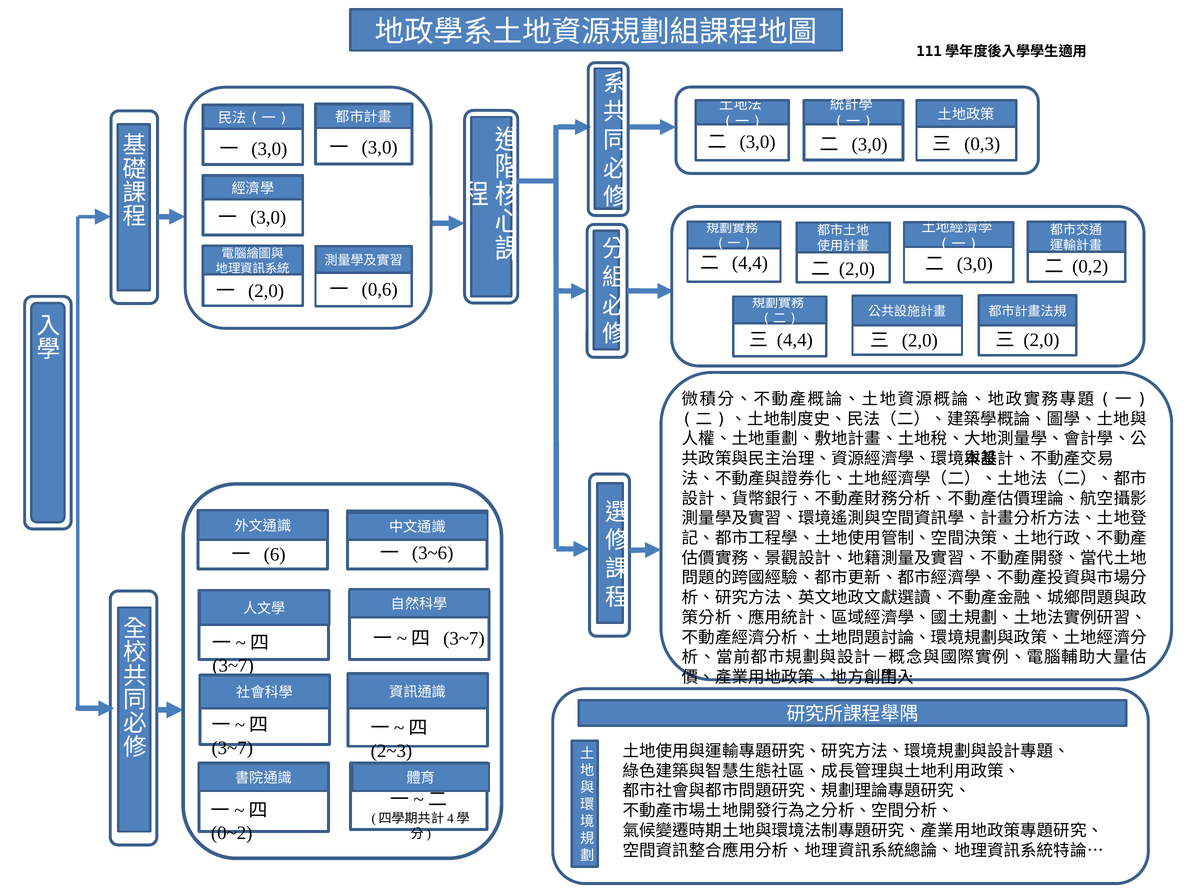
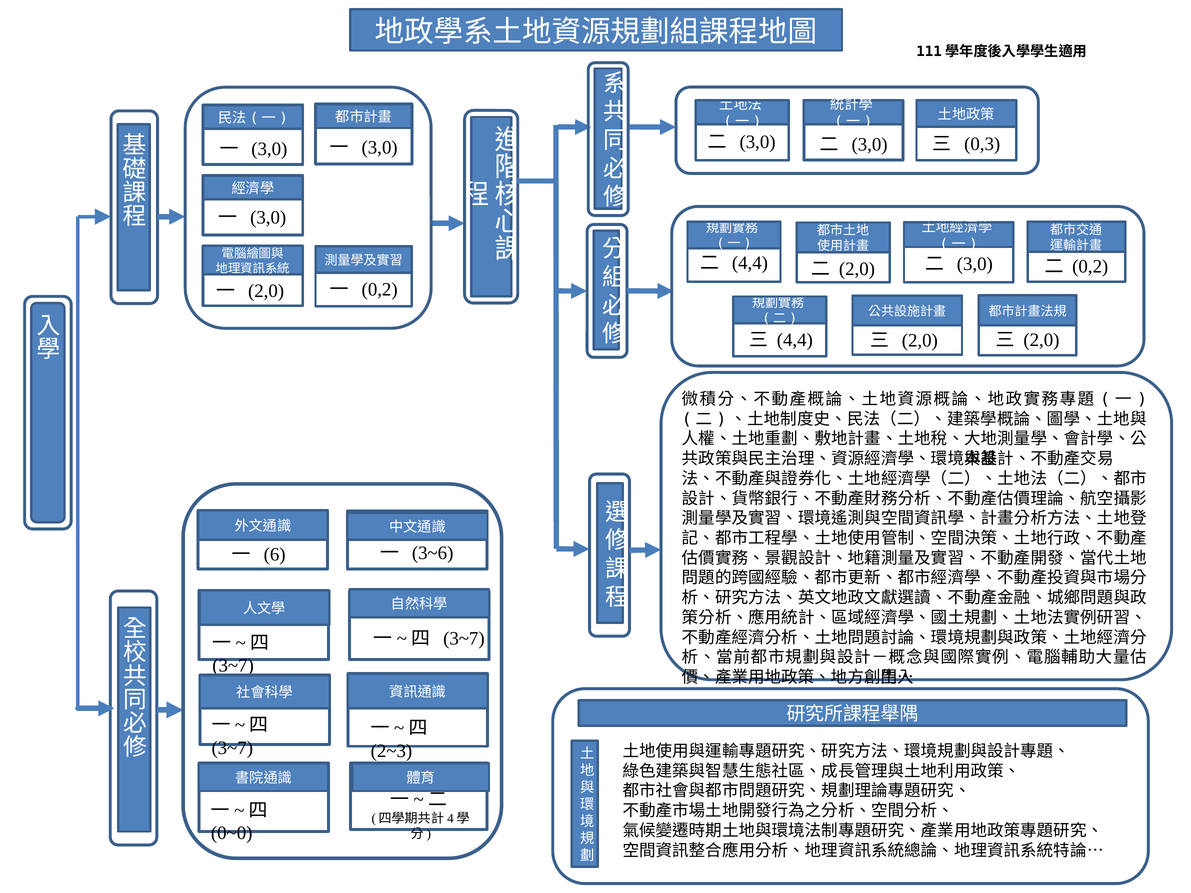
0,6: 0,6 -> 0,2 (380, 290)
0~2: 0~2 -> 0~0 (232, 833)
